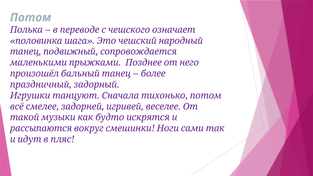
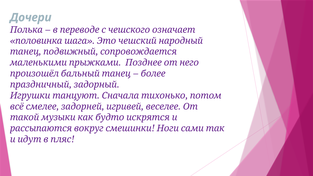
Потом: Потом -> Дочери (31, 17)
